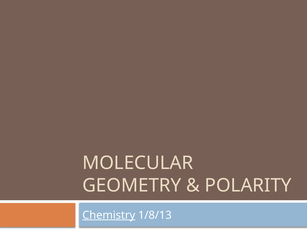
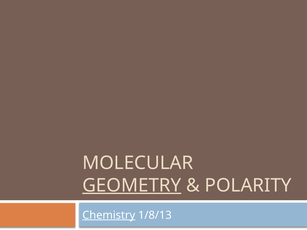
GEOMETRY underline: none -> present (132, 186)
